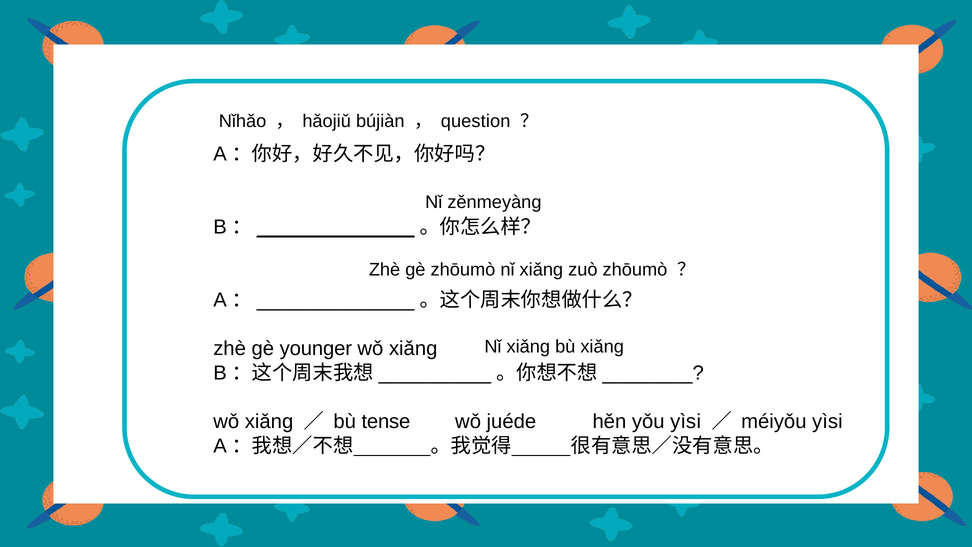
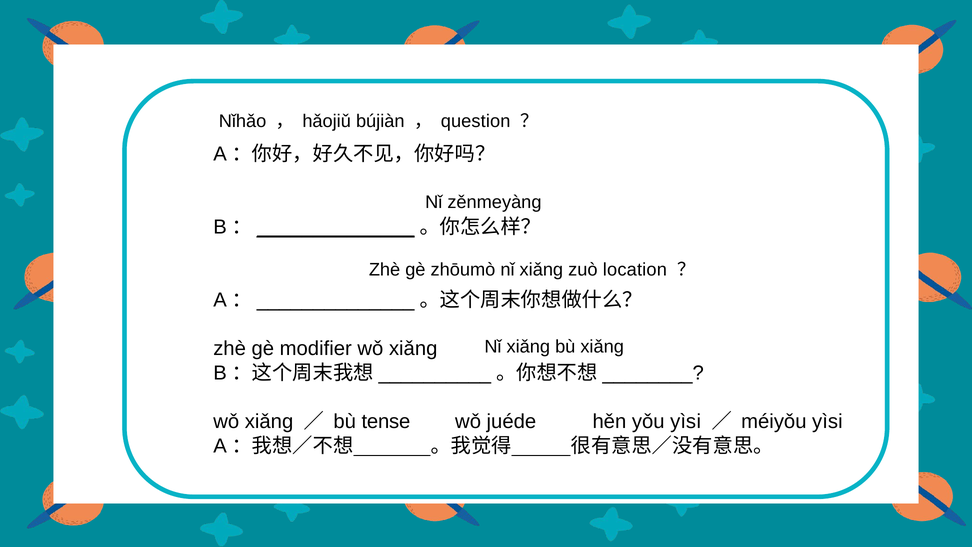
zuò zhōumò: zhōumò -> location (635, 270)
younger: younger -> modifier (316, 349)
